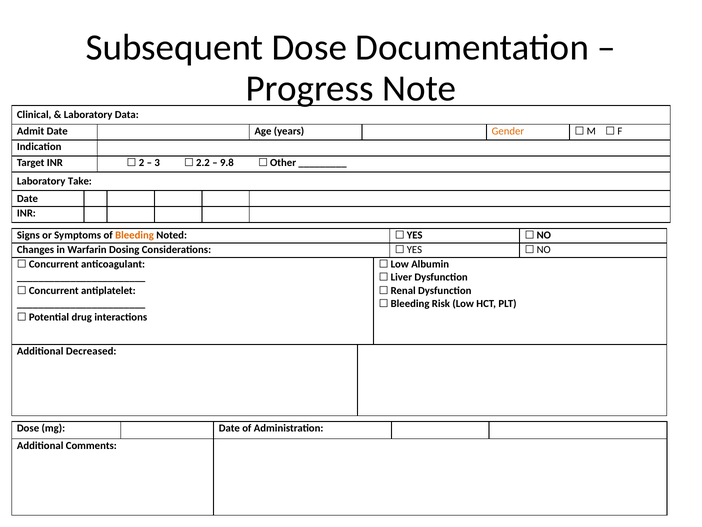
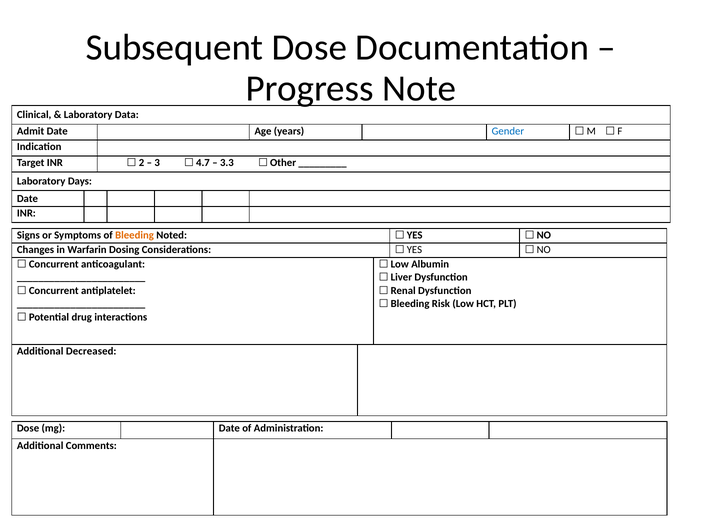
Gender colour: orange -> blue (508, 131)
2.2: 2.2 -> 4.7 (203, 163)
9.8: 9.8 -> 3.3 (227, 163)
Take: Take -> Days (80, 181)
